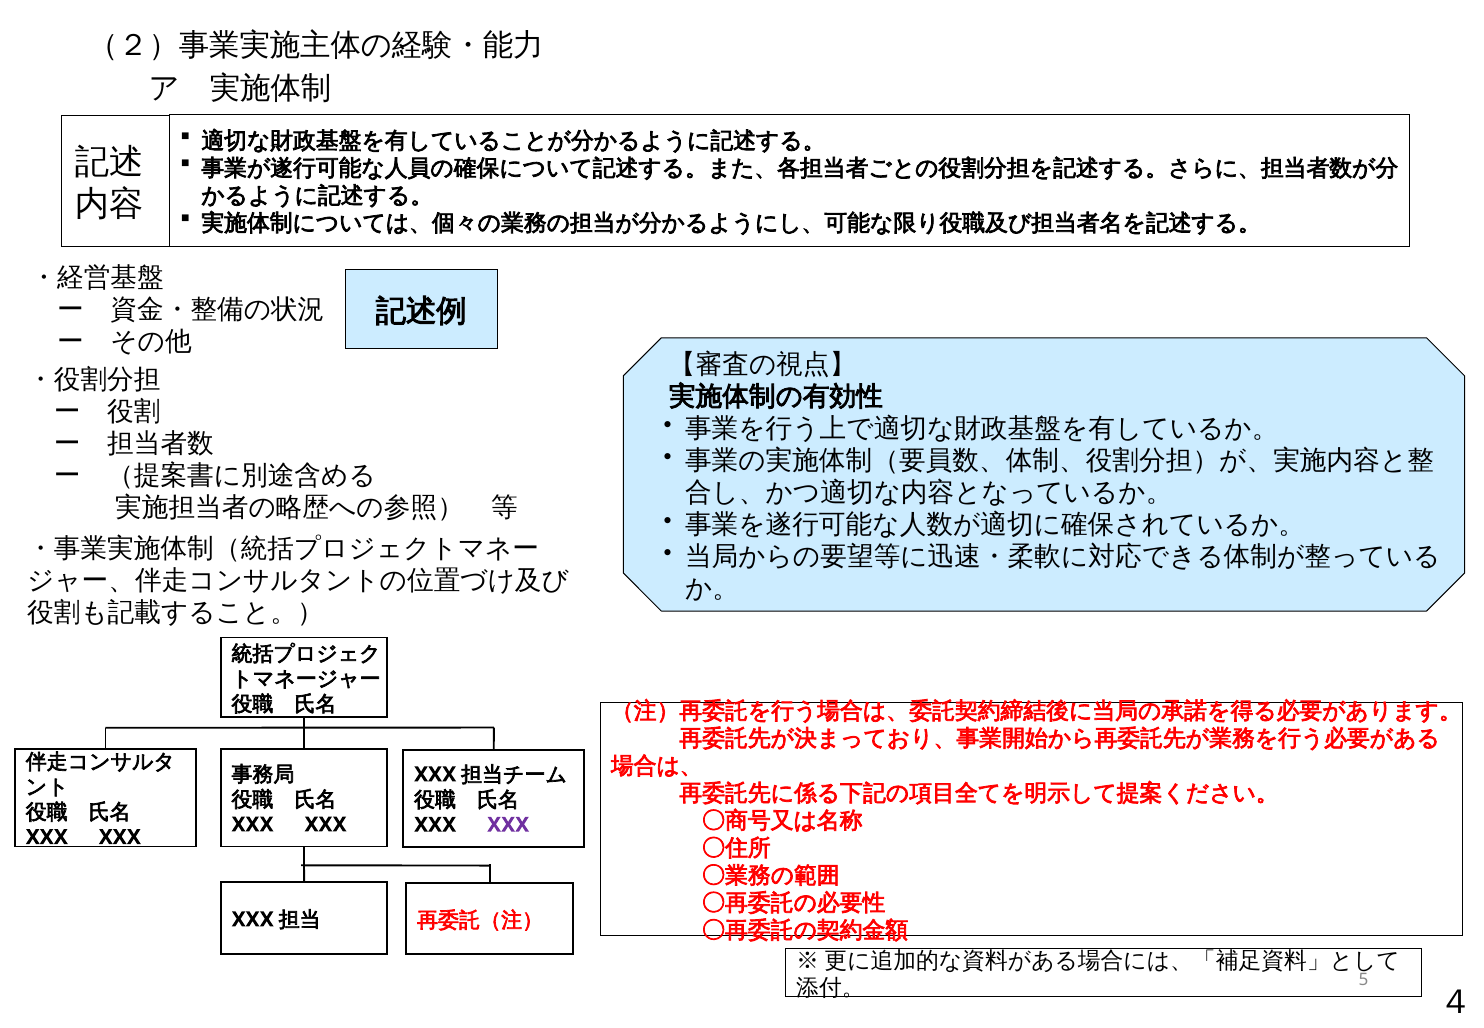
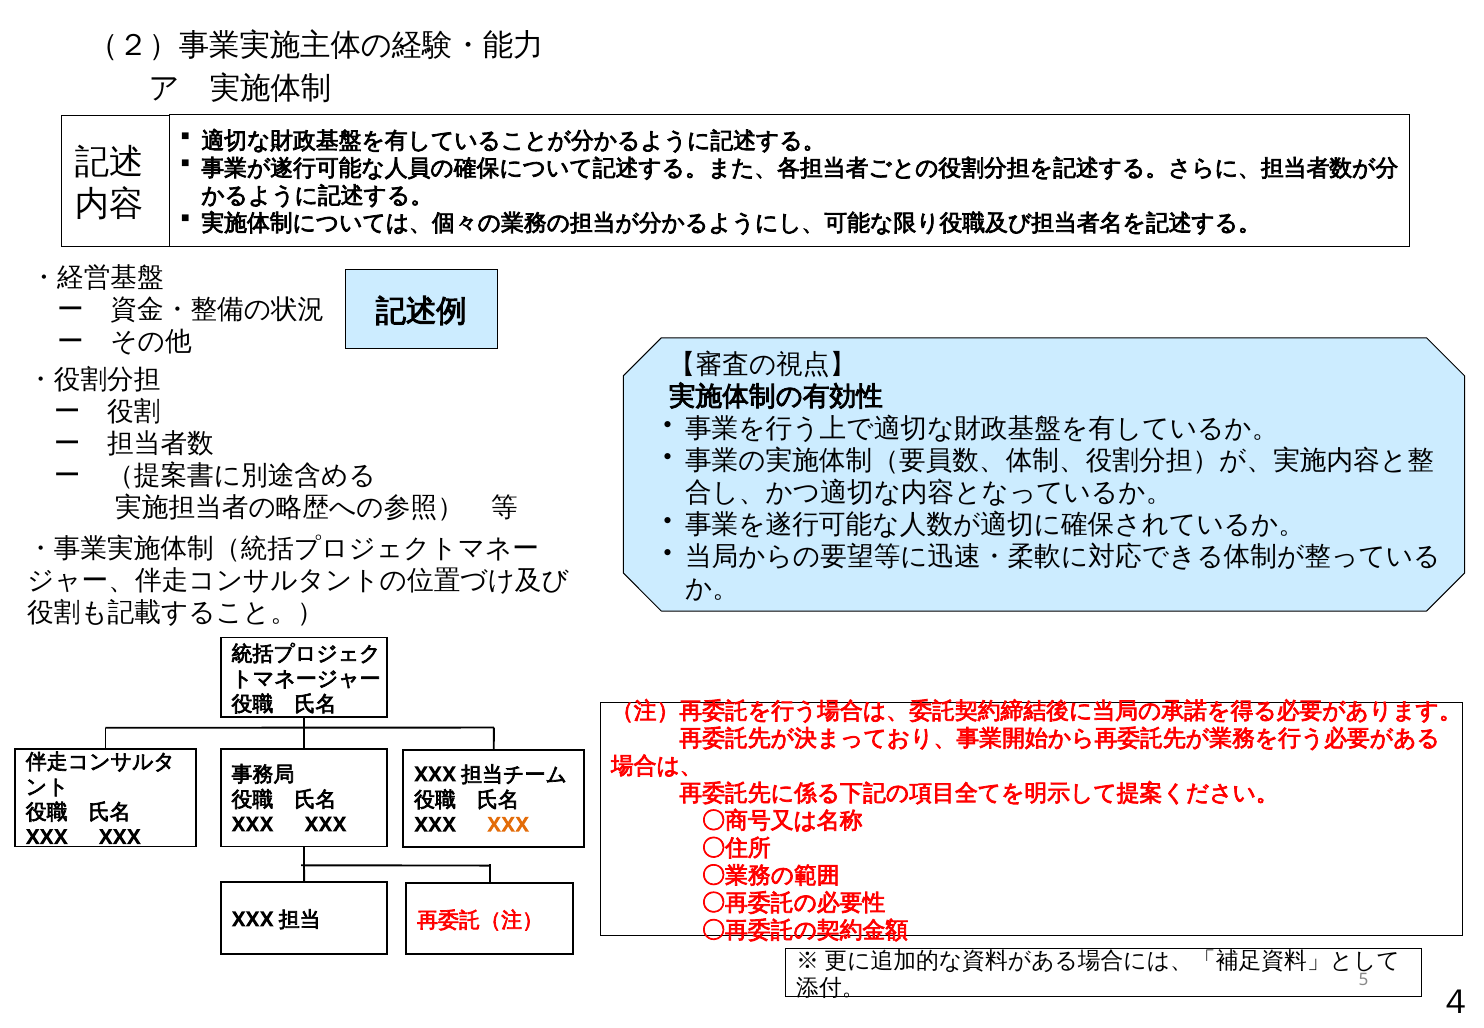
XXX colour: purple -> orange (508, 824)
